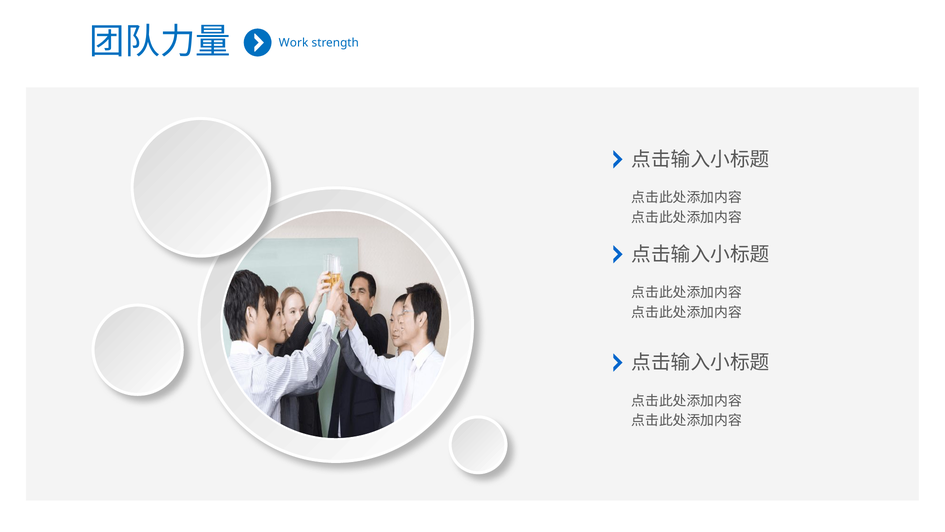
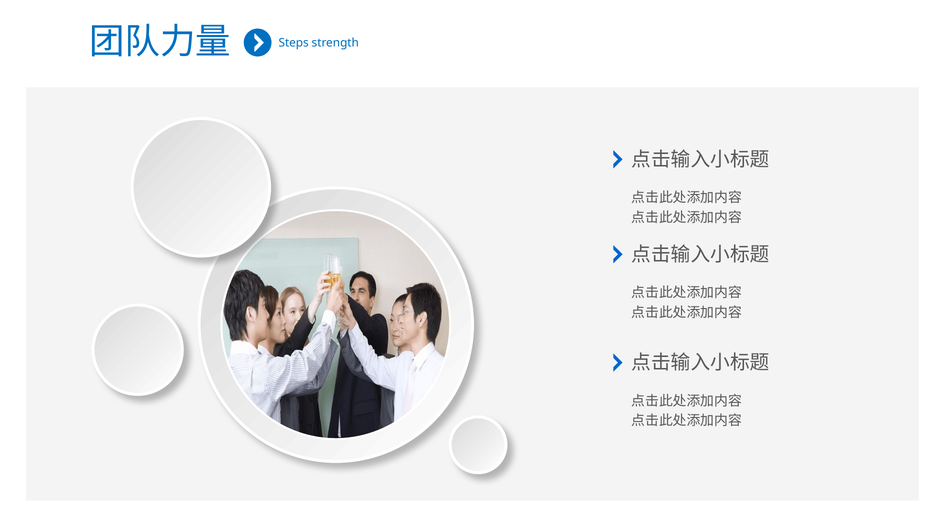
Work: Work -> Steps (294, 43)
